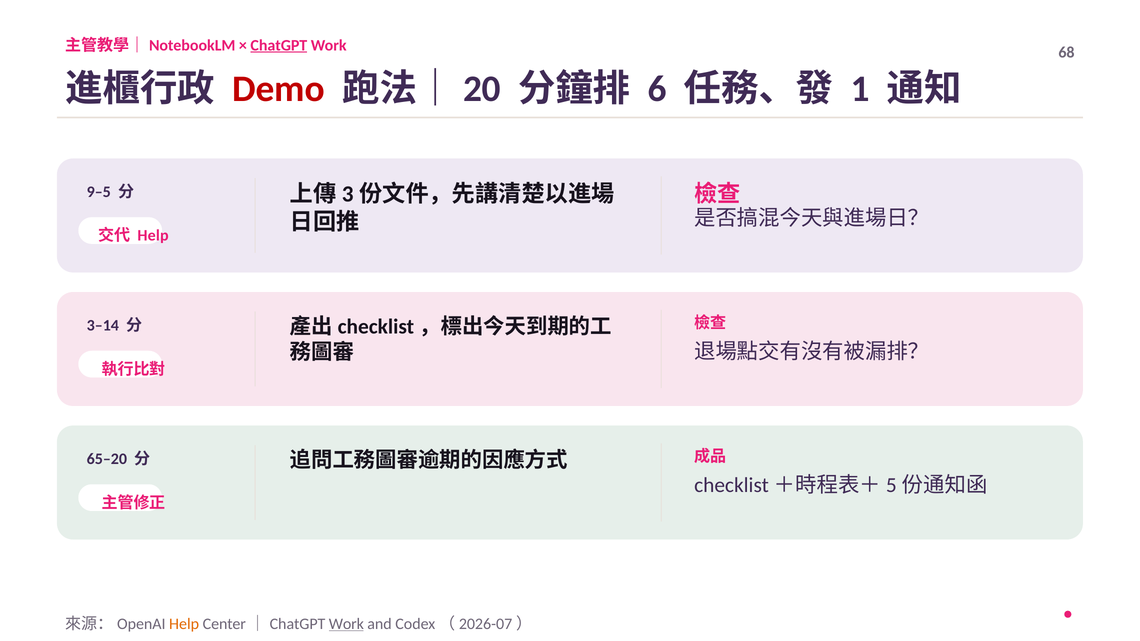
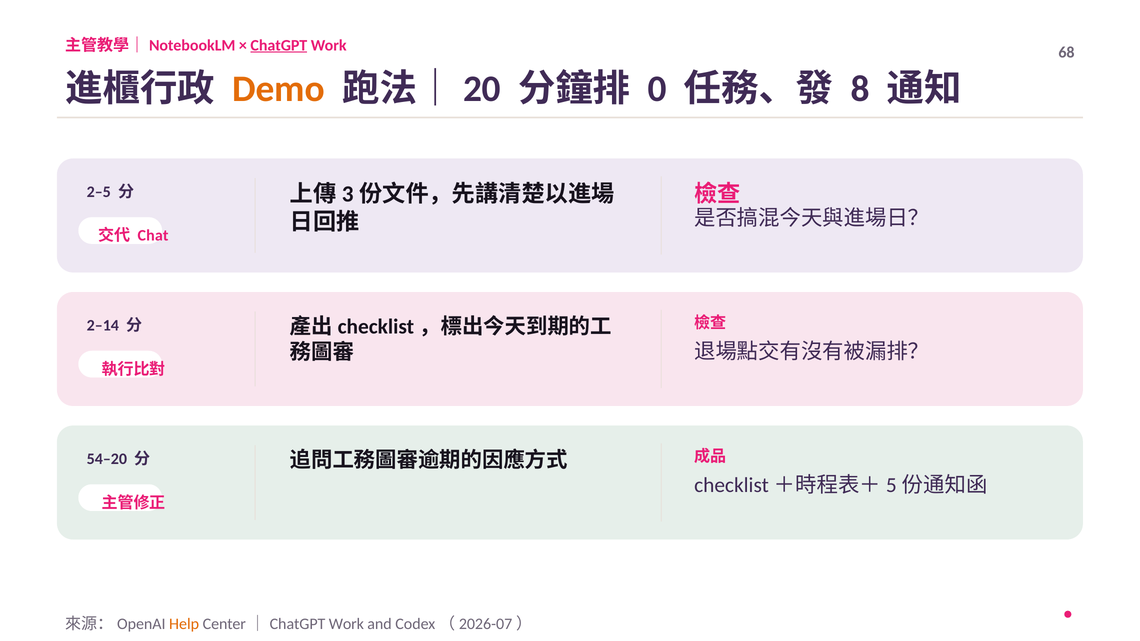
Demo colour: red -> orange (278, 89)
6: 6 -> 0 (657, 89)
1: 1 -> 8 (860, 89)
9–5: 9–5 -> 2–5 (99, 192)
Help: Help -> Chat (153, 236)
3–14: 3–14 -> 2–14 (103, 326)
65–20: 65–20 -> 54–20 (107, 459)
Work underline: present -> none (346, 624)
